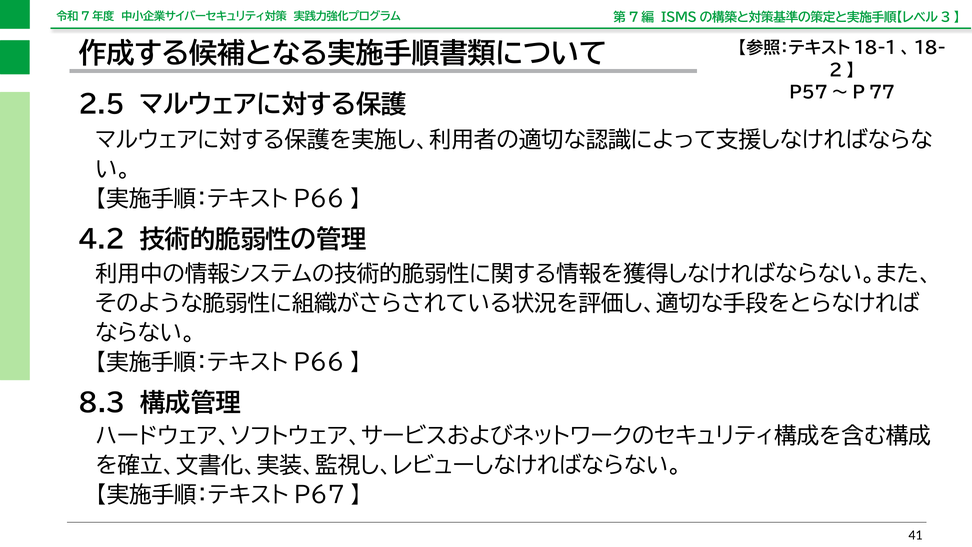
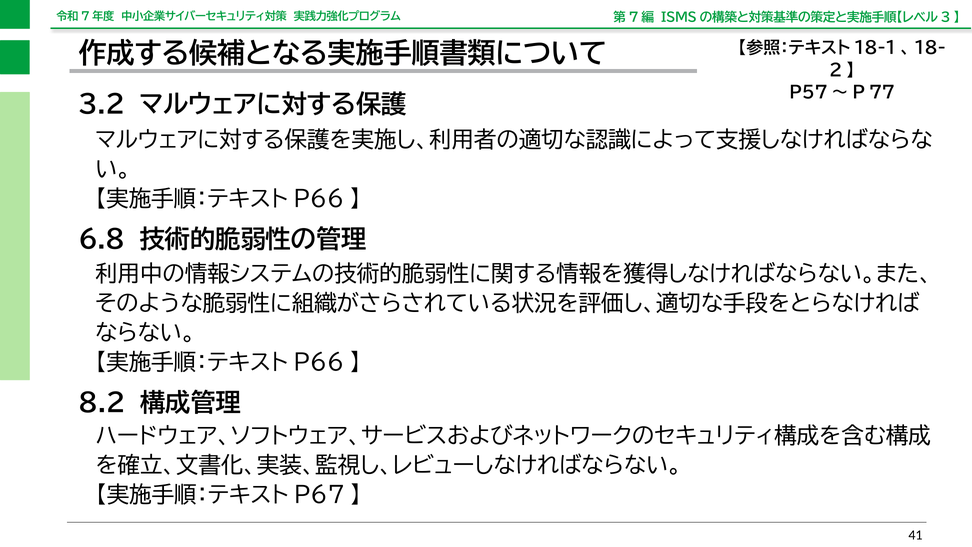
2.5: 2.5 -> 3.2 (102, 105)
4.2: 4.2 -> 6.8 (102, 240)
8.3: 8.3 -> 8.2 (102, 403)
